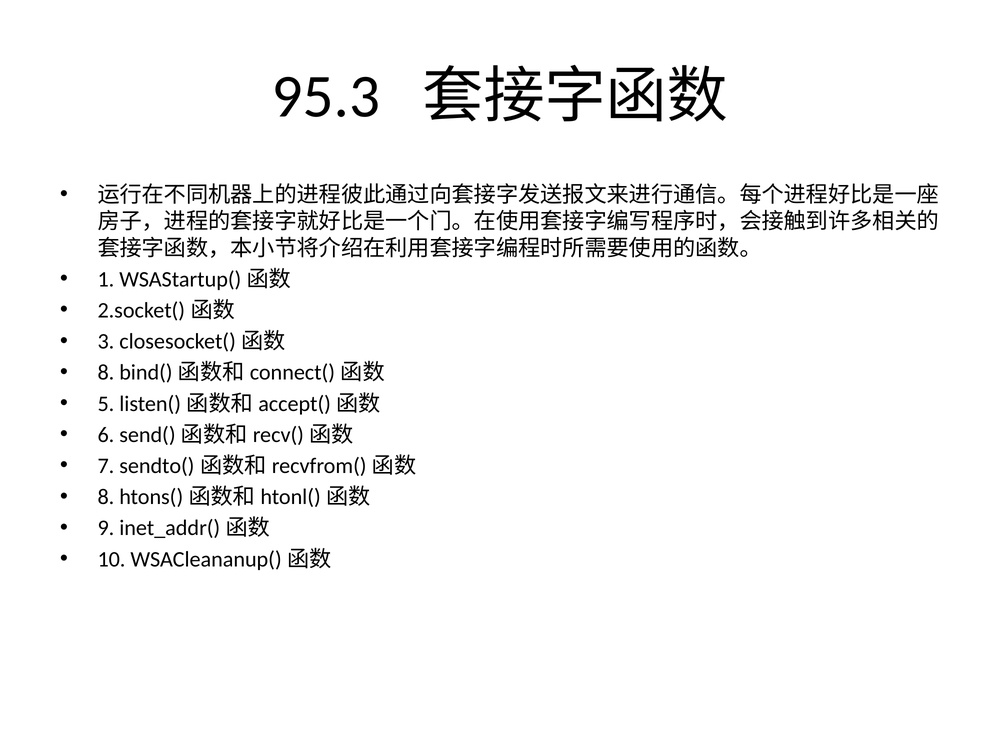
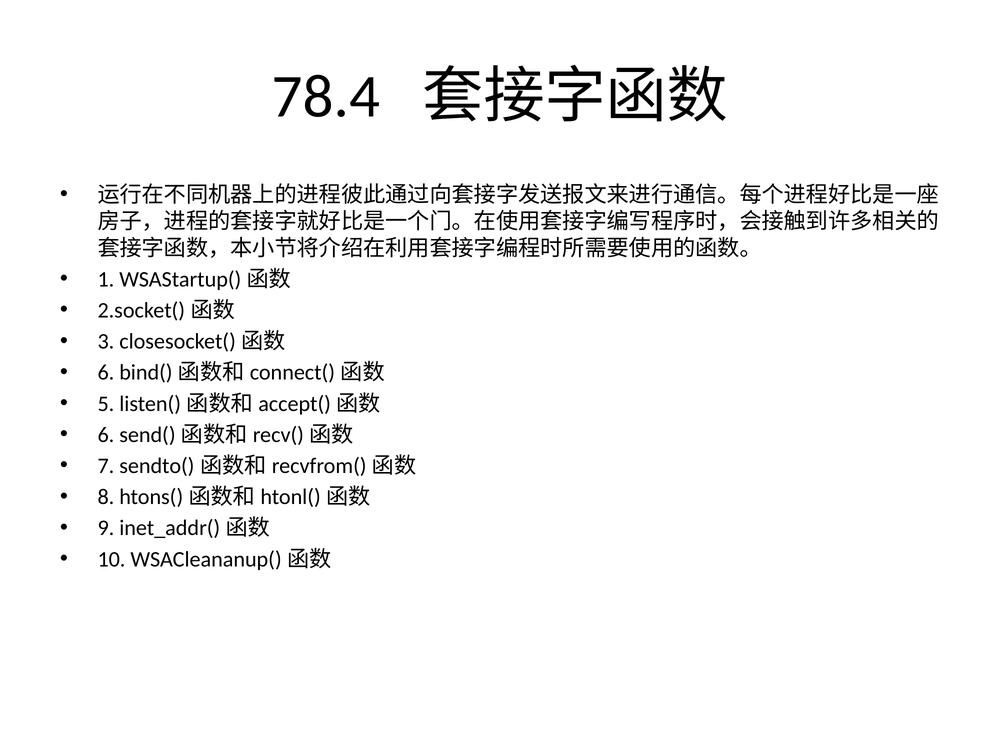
95.3: 95.3 -> 78.4 (326, 97)
8: 8 -> 6 (106, 373)
